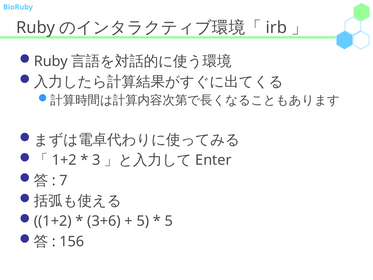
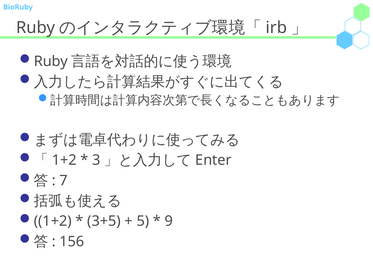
3+6: 3+6 -> 3+5 (104, 221)
5: 5 -> 9 (169, 221)
